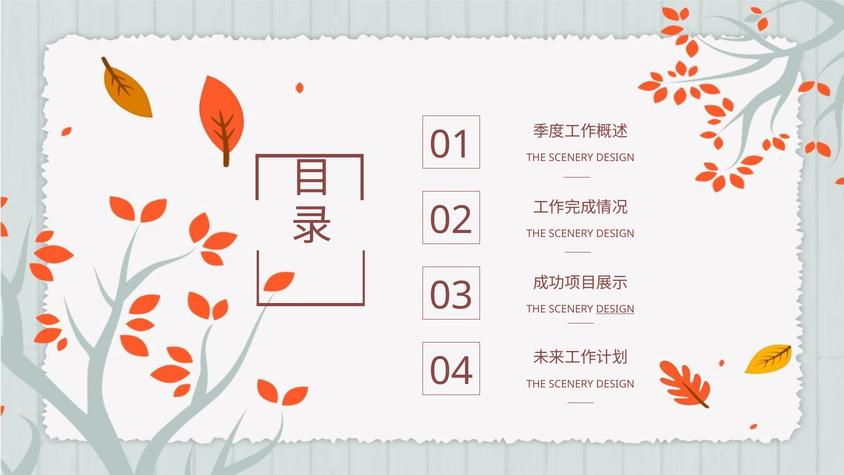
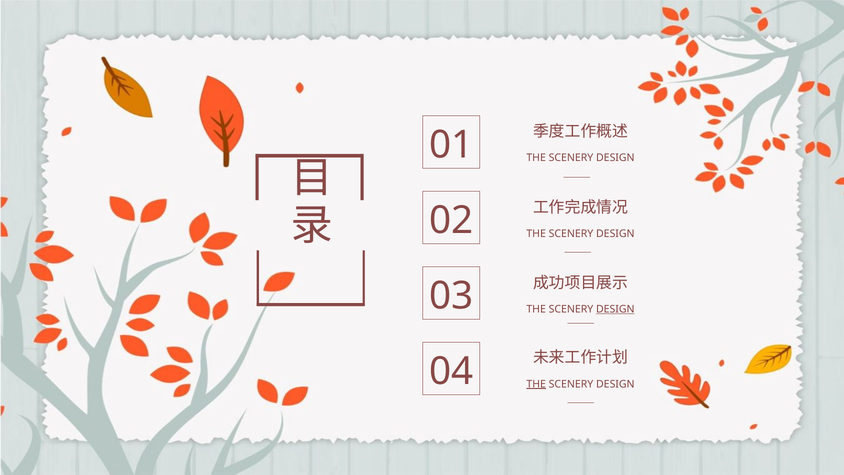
THE underline: none -> present (536, 384)
